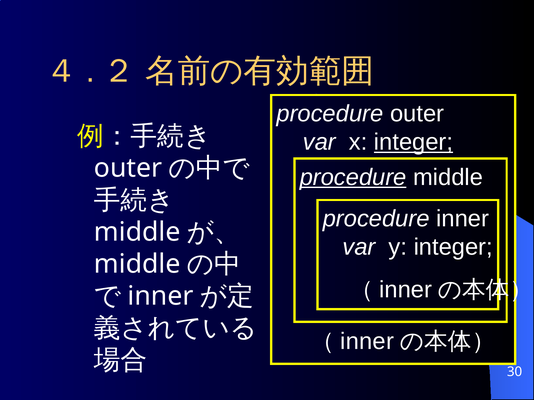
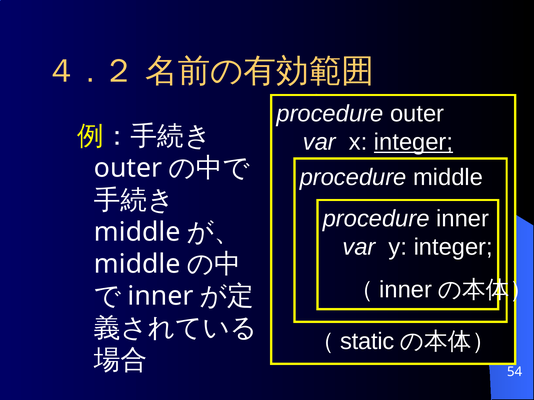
procedure underline: present -> none (353, 177)
inner: inner -> static (367, 342)
30: 30 -> 54 (515, 372)
